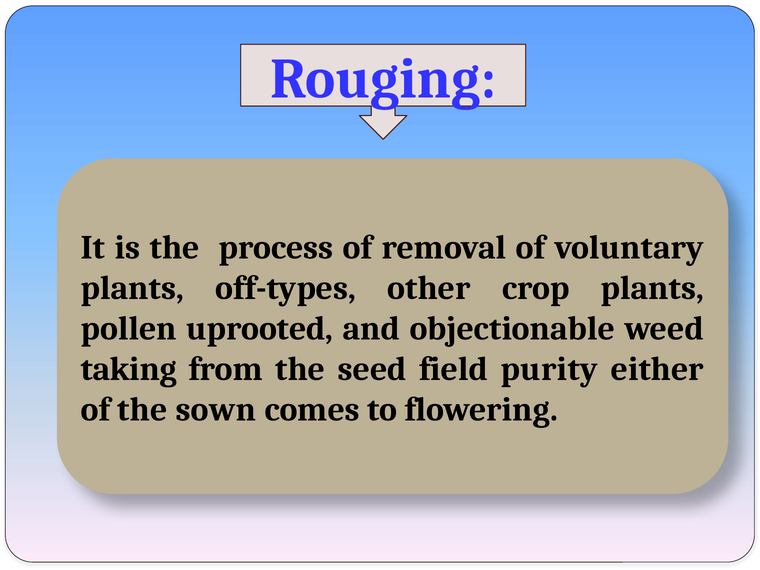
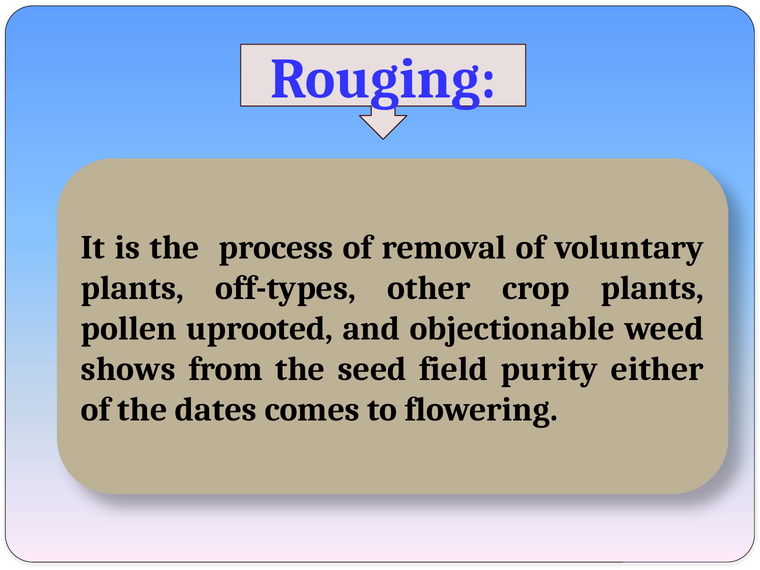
taking: taking -> shows (128, 369)
sown: sown -> dates (216, 410)
